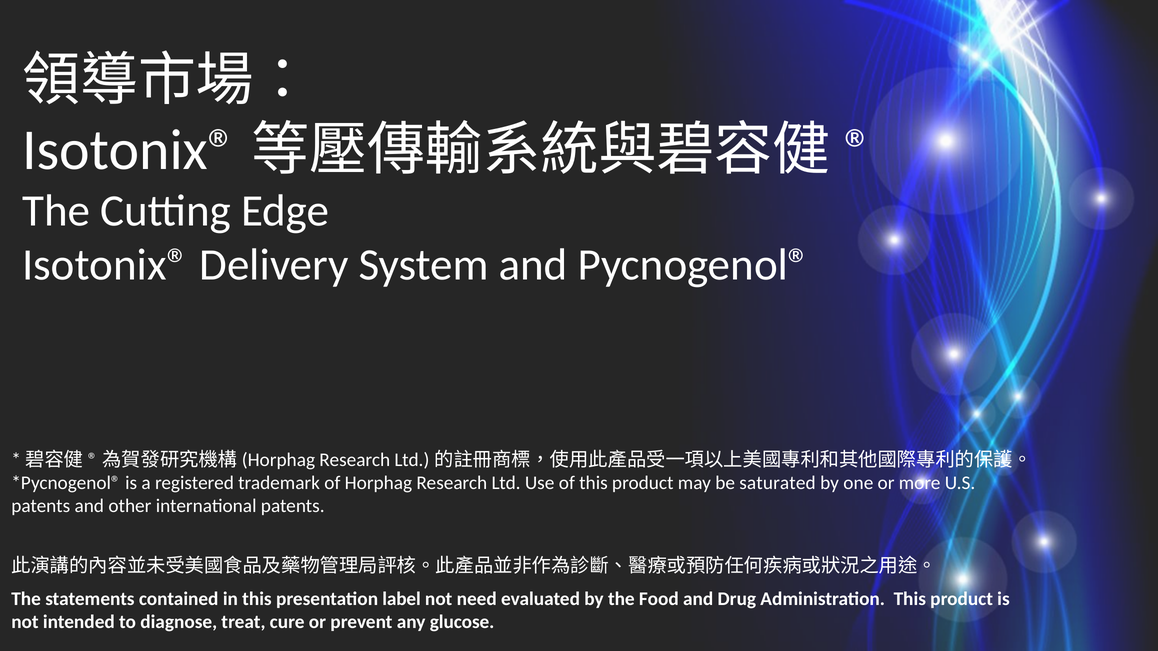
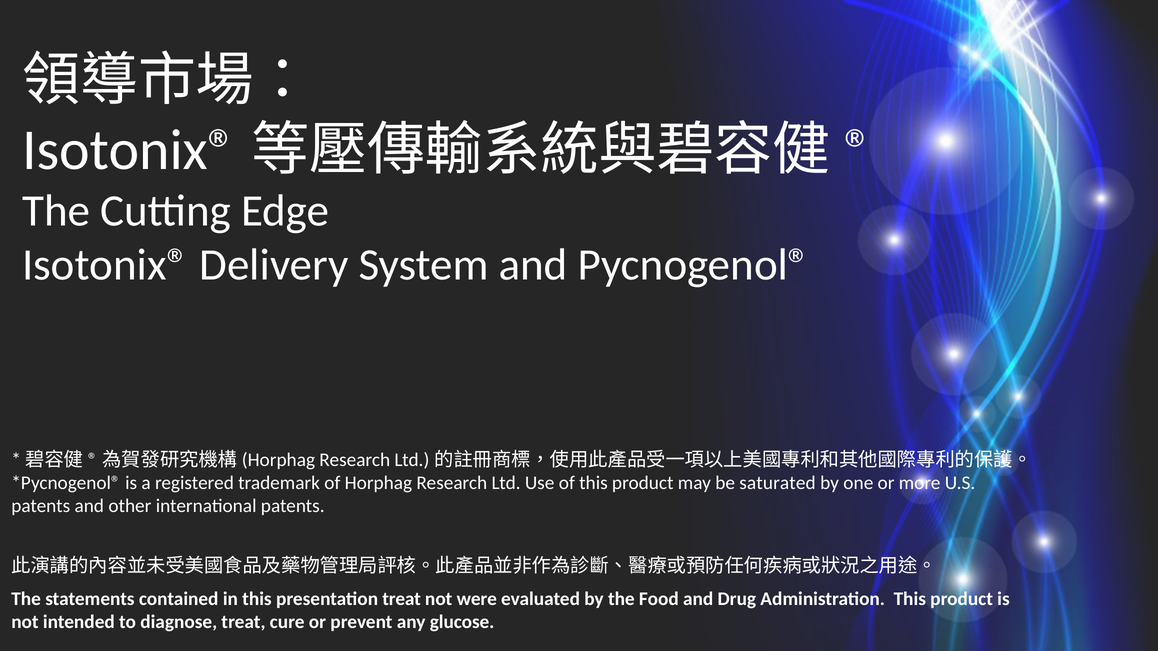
presentation label: label -> treat (402, 599)
need: need -> were (477, 599)
